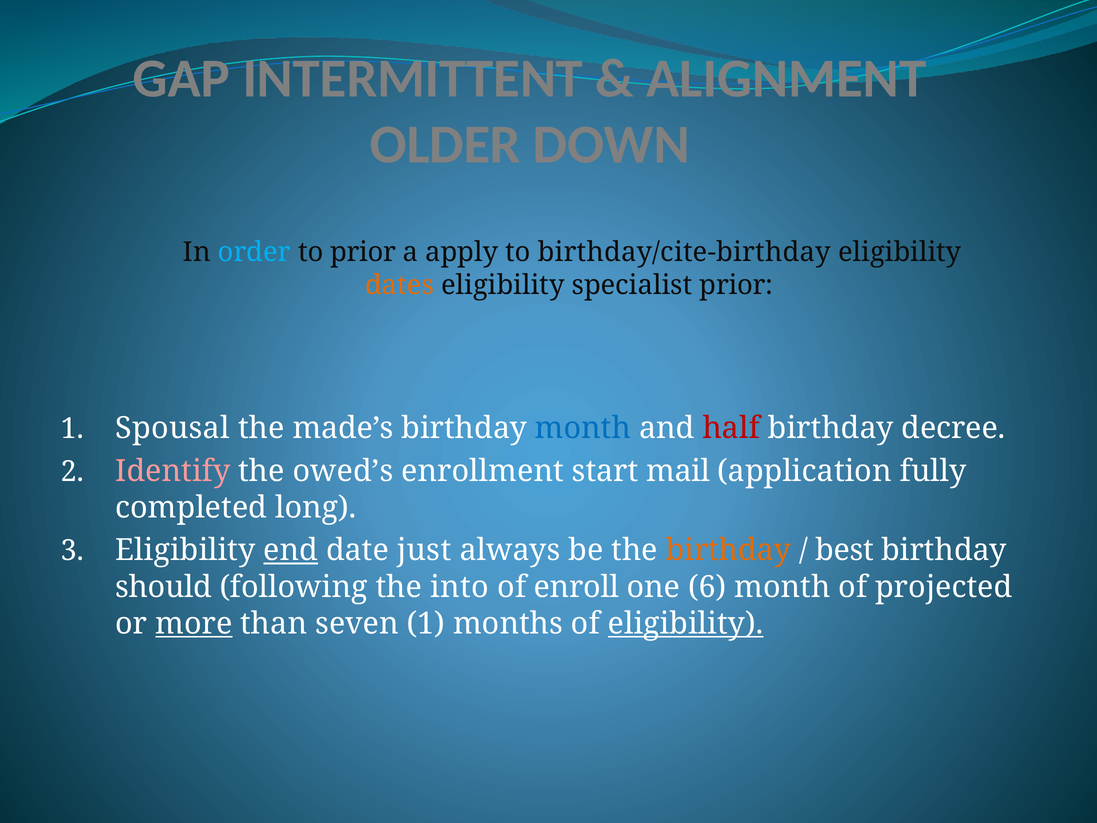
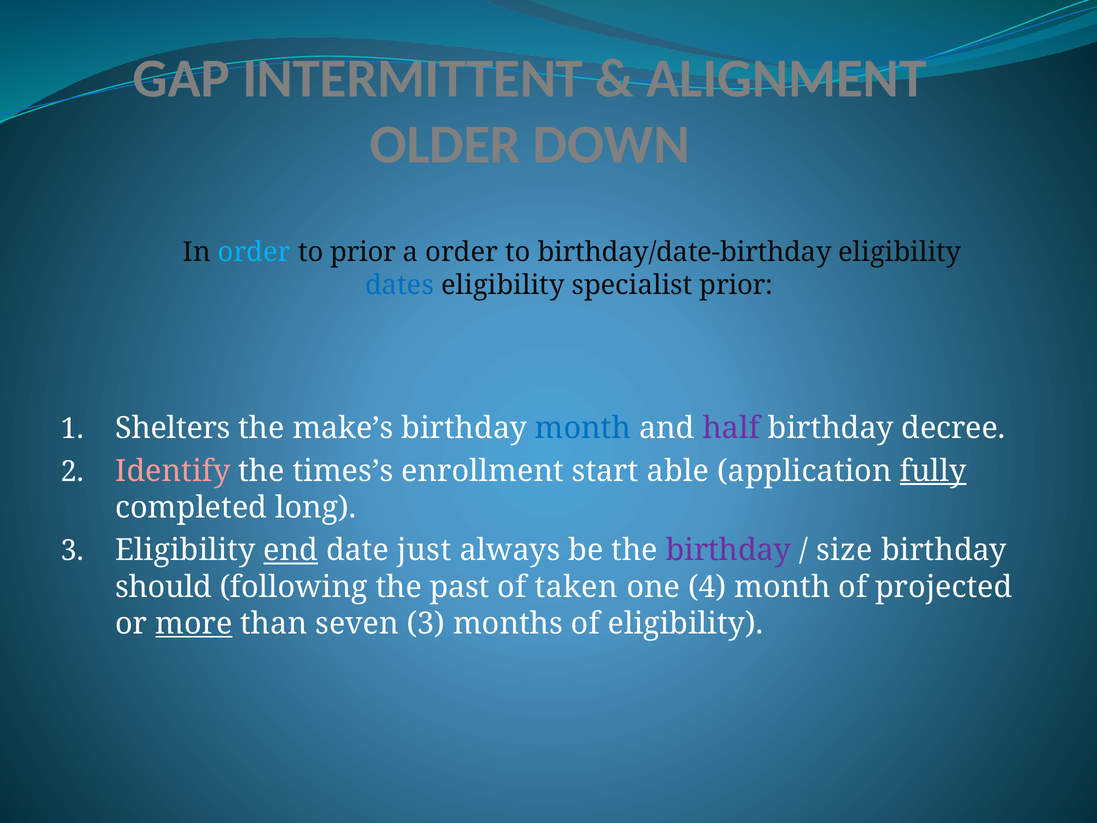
a apply: apply -> order (462, 252)
birthday/cite-birthday: birthday/cite-birthday -> birthday/date-birthday (685, 252)
dates colour: orange -> blue (400, 285)
Spousal: Spousal -> Shelters (173, 428)
made’s: made’s -> make’s (343, 428)
half colour: red -> purple (731, 428)
owed’s: owed’s -> times’s (343, 471)
mail: mail -> able (678, 471)
fully underline: none -> present (933, 471)
birthday colour: orange -> purple (728, 550)
best: best -> size (844, 550)
into: into -> past (460, 587)
enroll: enroll -> taken (576, 587)
6: 6 -> 4 (707, 587)
seven 1: 1 -> 3 (426, 623)
eligibility underline: present -> none (686, 623)
